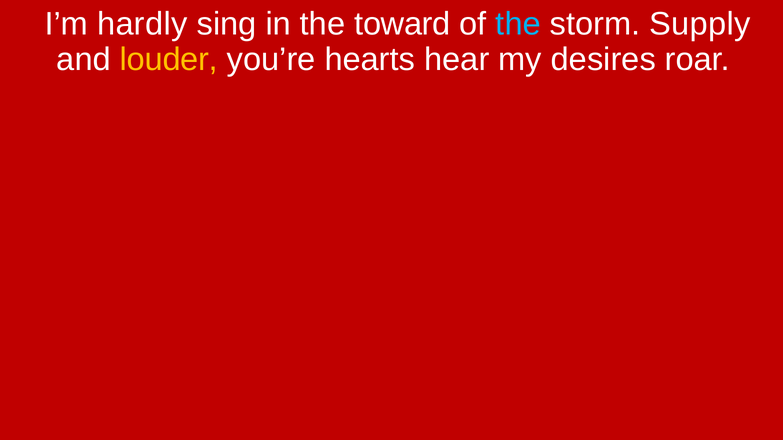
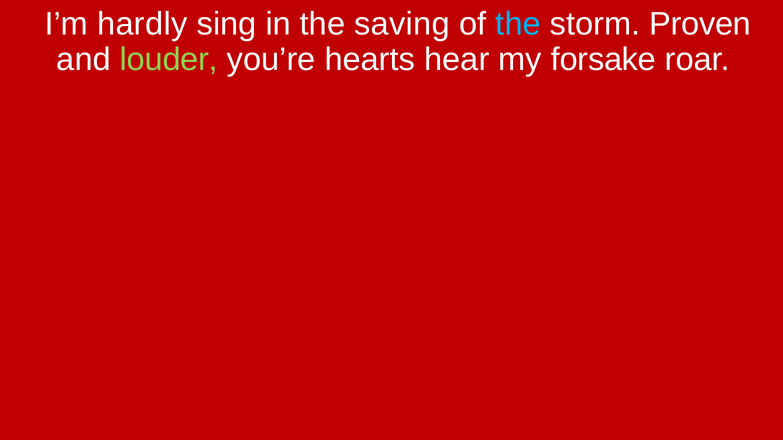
toward: toward -> saving (402, 24)
Supply: Supply -> Proven (700, 24)
louder colour: yellow -> light green (169, 59)
desires: desires -> forsake (603, 59)
